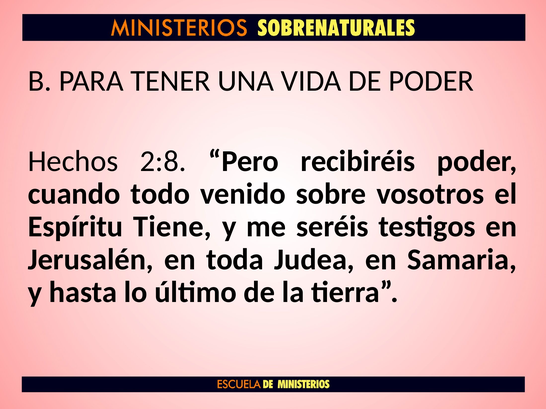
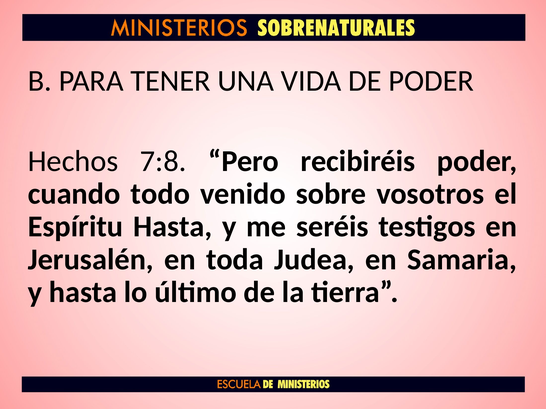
2:8: 2:8 -> 7:8 (163, 161)
Espíritu Tiene: Tiene -> Hasta (173, 227)
